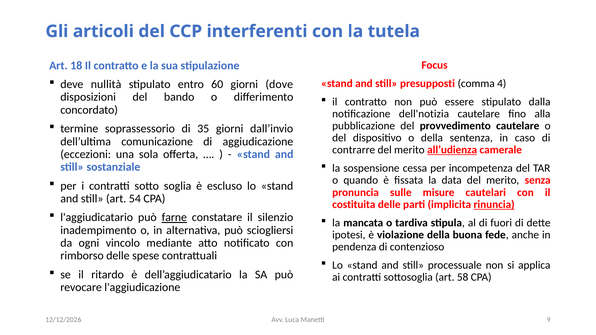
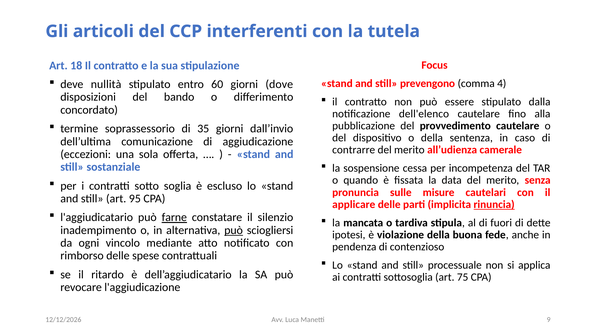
presupposti: presupposti -> prevengono (428, 83)
dell'notizia: dell'notizia -> dell'elenco (424, 114)
all’udienza underline: present -> none (452, 150)
54: 54 -> 95 (135, 199)
costituita: costituita -> applicare (354, 205)
può underline: none -> present (234, 230)
58: 58 -> 75 (463, 277)
